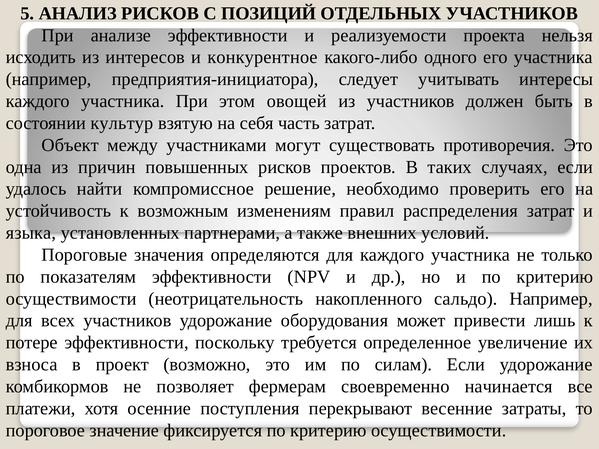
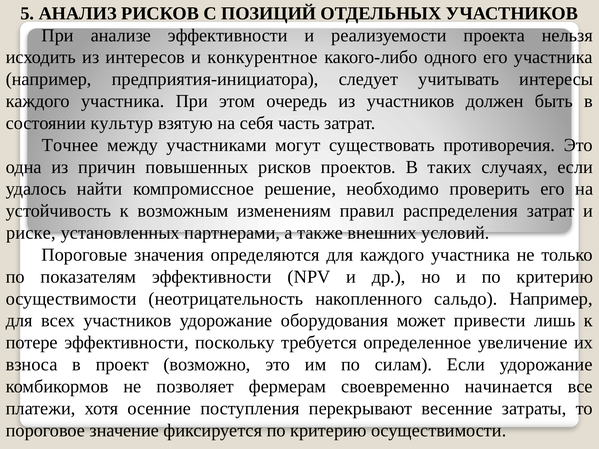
овощей: овощей -> очередь (297, 101)
Объект: Объект -> Точнее (70, 145)
языка: языка -> риске (31, 233)
